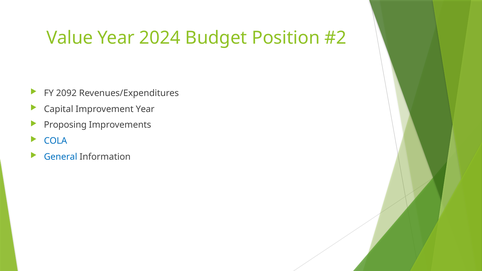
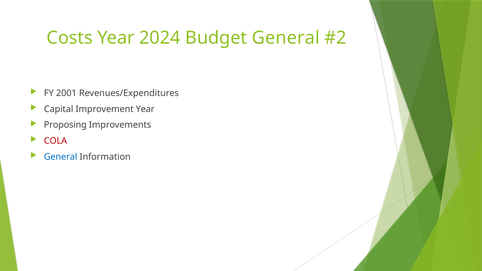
Value: Value -> Costs (70, 38)
Budget Position: Position -> General (286, 38)
2092: 2092 -> 2001 (66, 93)
COLA colour: blue -> red (56, 141)
